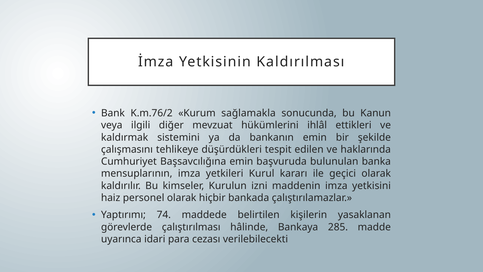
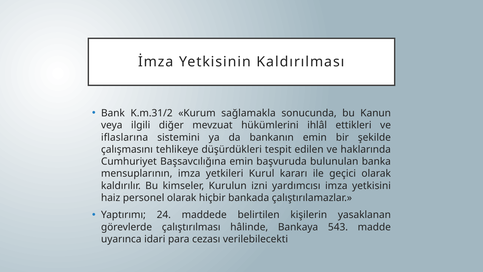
K.m.76/2: K.m.76/2 -> K.m.31/2 (152, 113)
kaldırmak: kaldırmak -> iflaslarına (125, 137)
maddenin: maddenin -> yardımcısı (296, 186)
74: 74 -> 24 (164, 215)
285: 285 -> 543 (338, 227)
